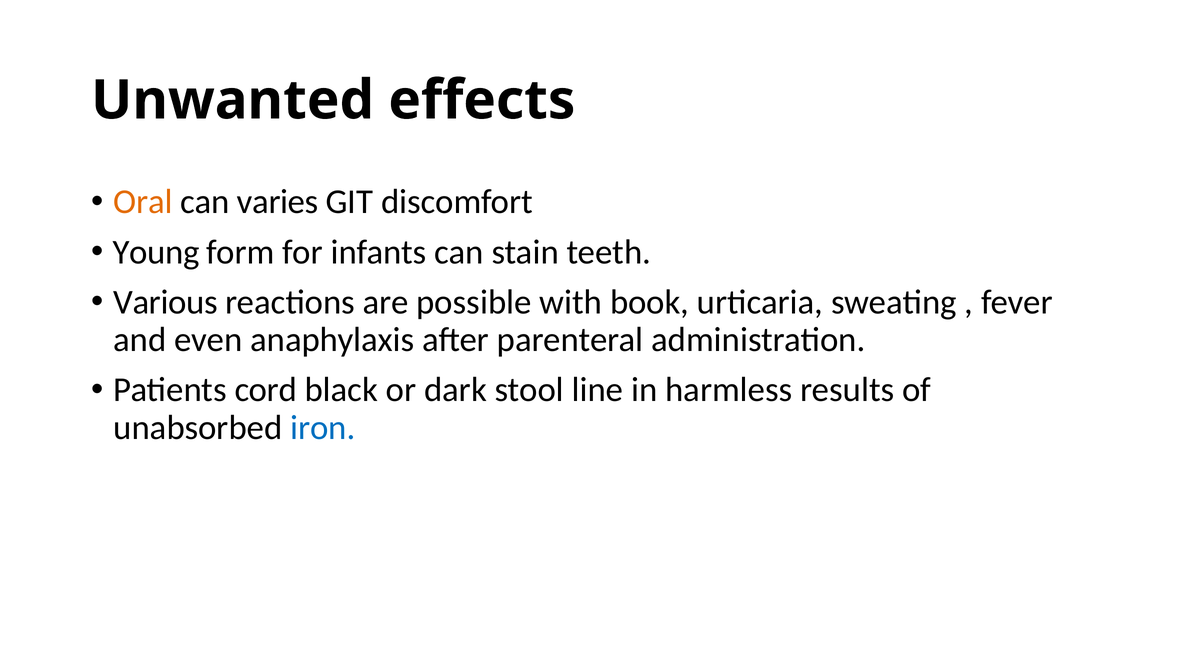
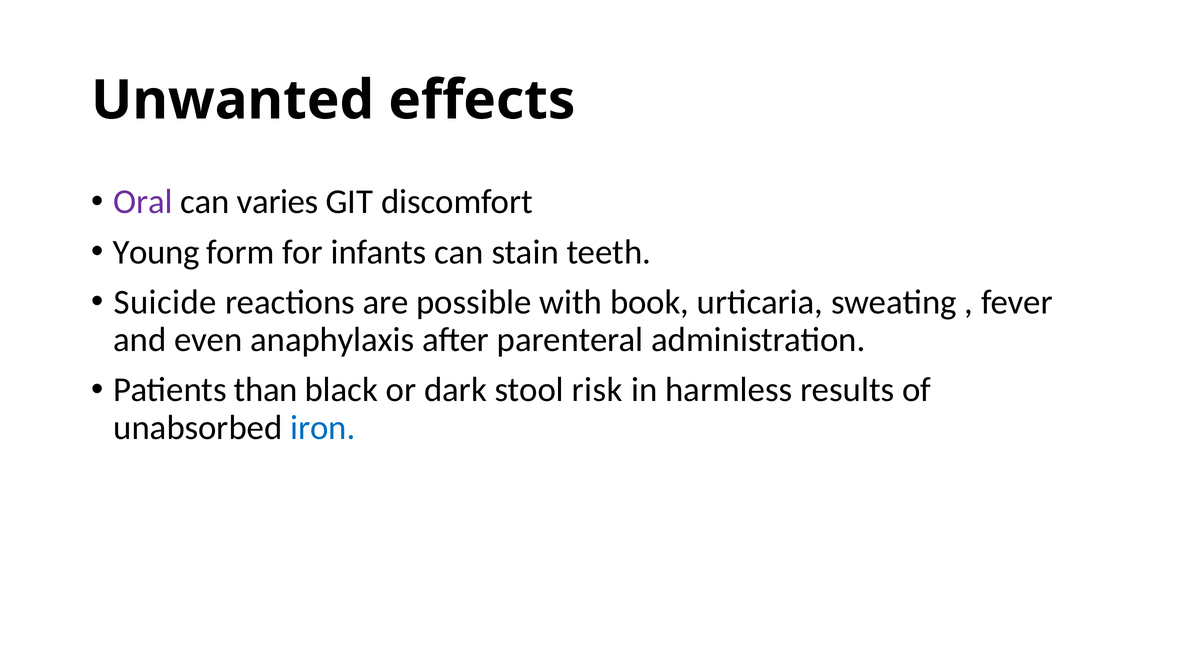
Oral colour: orange -> purple (143, 202)
Various: Various -> Suicide (165, 302)
cord: cord -> than (266, 390)
line: line -> risk (597, 390)
